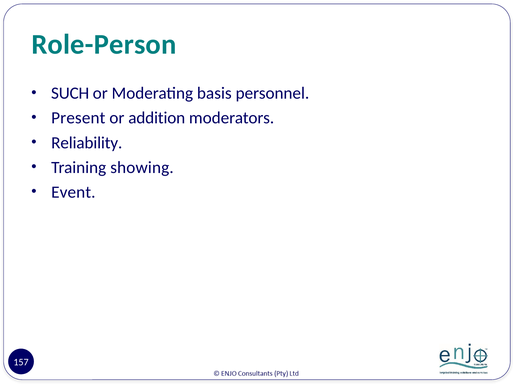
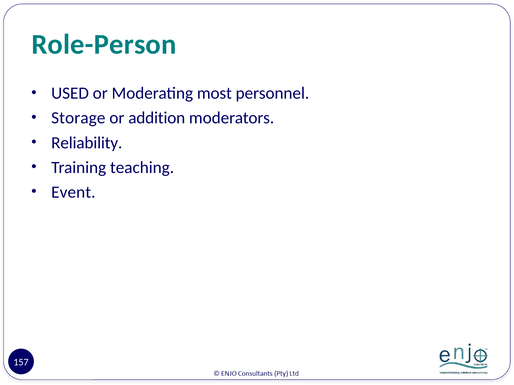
SUCH: SUCH -> USED (70, 93)
basis: basis -> most (214, 93)
Present: Present -> Storage (78, 118)
showing: showing -> teaching (142, 168)
